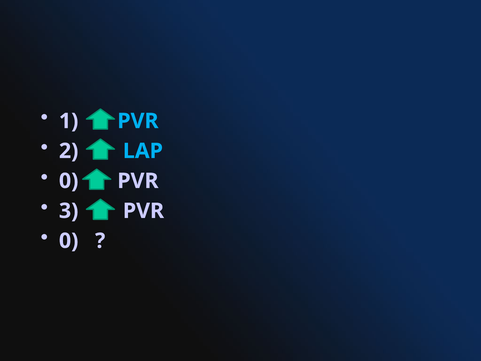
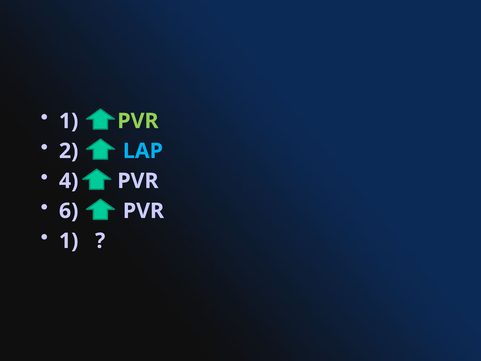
PVR colour: light blue -> light green (138, 121)
0: 0 -> 4 (69, 181)
3: 3 -> 6 (69, 211)
0: 0 -> 1 (69, 241)
